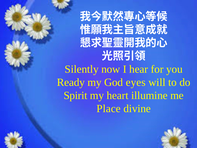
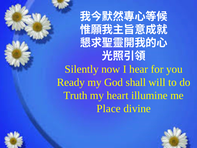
eyes: eyes -> shall (136, 82)
Spirit: Spirit -> Truth (75, 95)
